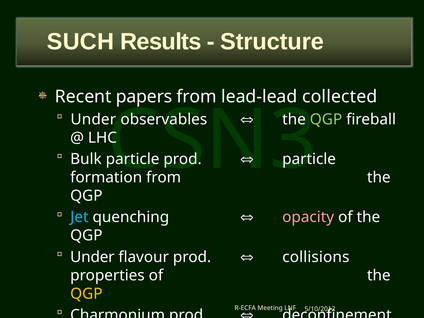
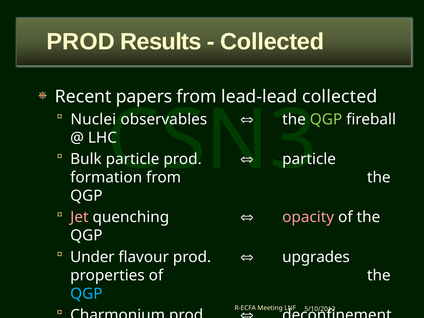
SUCH: SUCH -> PROD (81, 42)
Structure: Structure -> Collected (272, 42)
Under: Under -> Nuclei (93, 119)
Jet colour: light blue -> pink (79, 217)
collisions: collisions -> upgrades (316, 257)
QGP colour: yellow -> light blue (86, 294)
